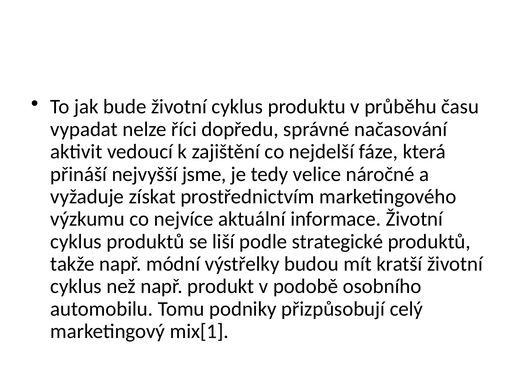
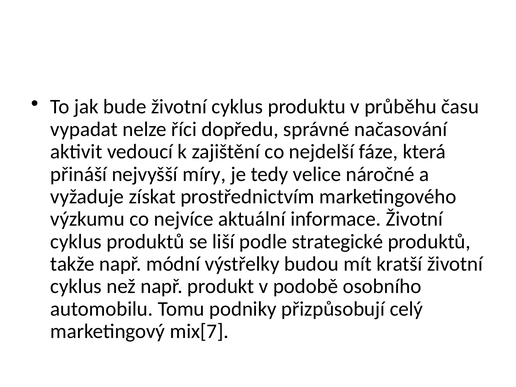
jsme: jsme -> míry (204, 174)
mix[1: mix[1 -> mix[7 (199, 331)
